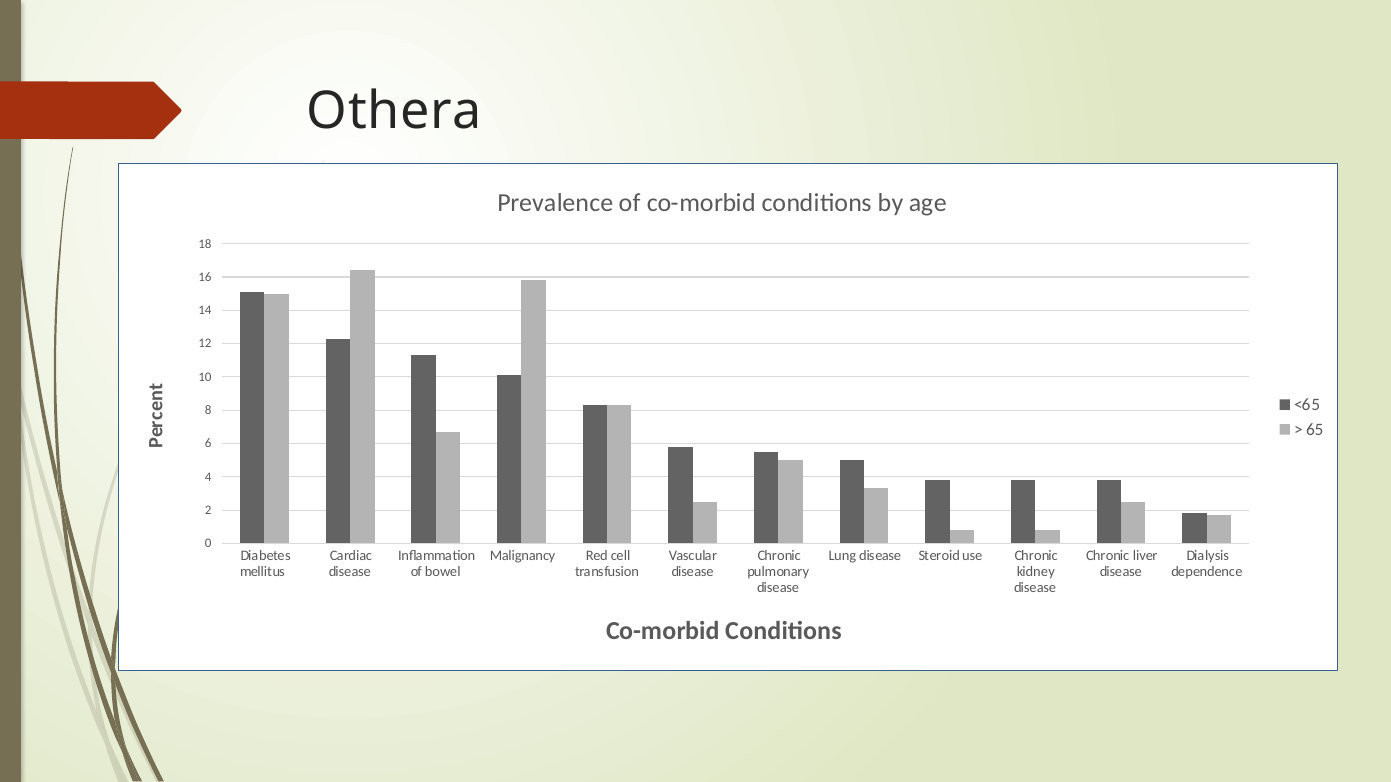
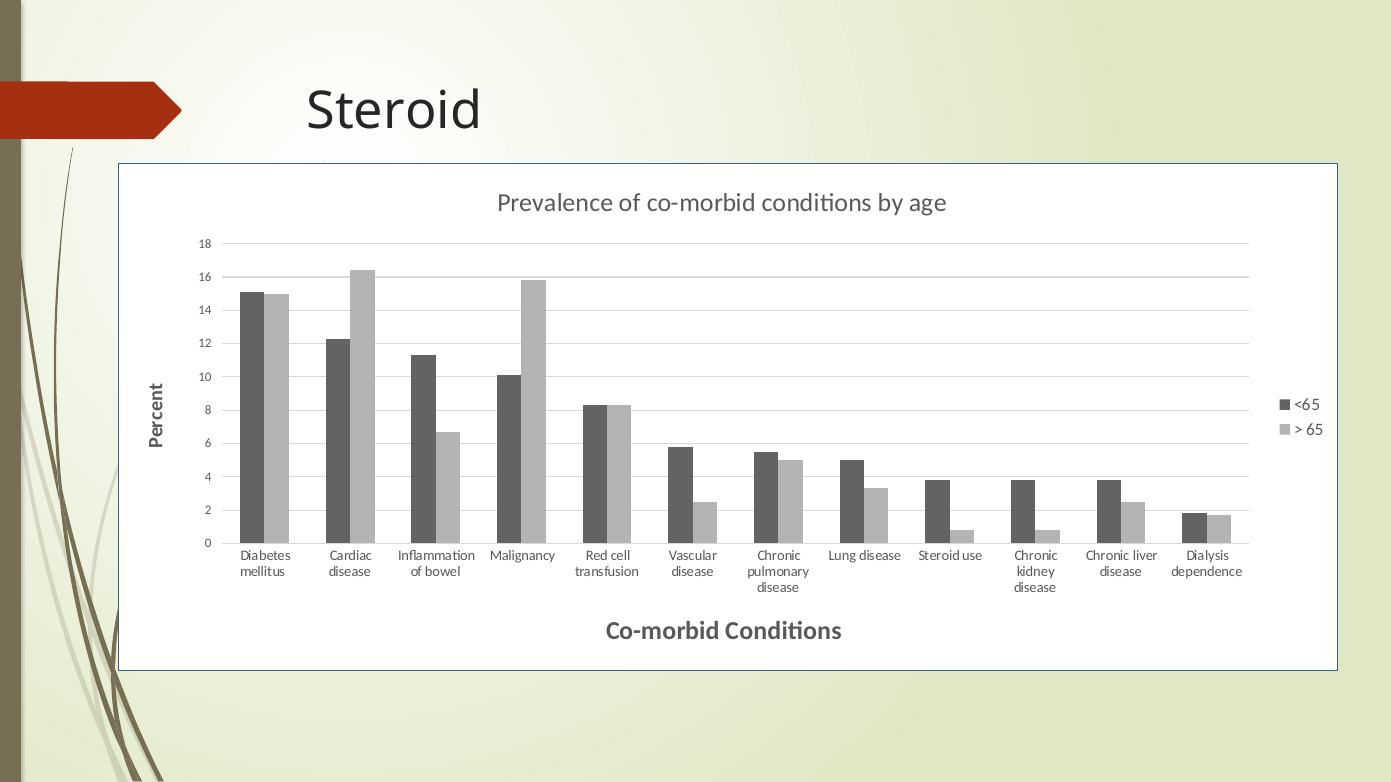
Othera: Othera -> Steroid (394, 111)
